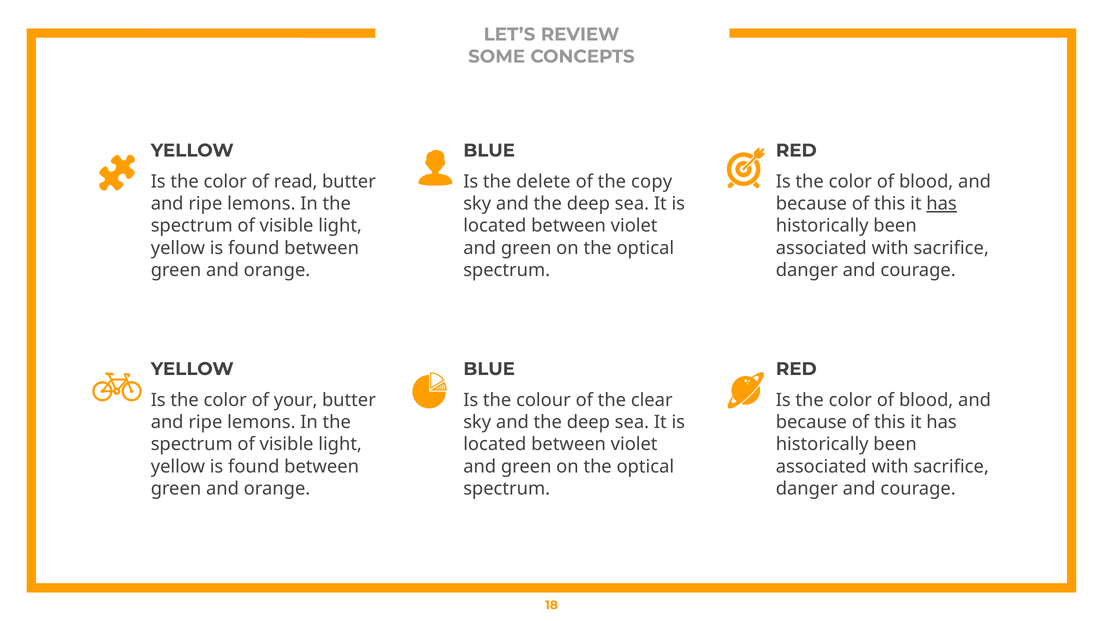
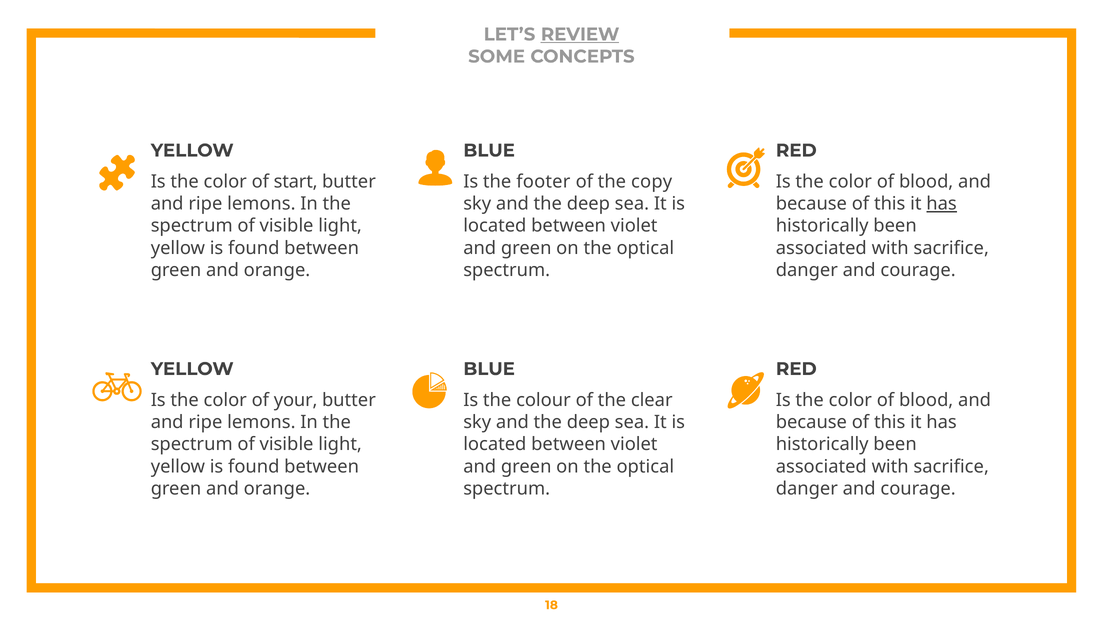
REVIEW underline: none -> present (580, 34)
read: read -> start (296, 182)
delete: delete -> footer (543, 182)
